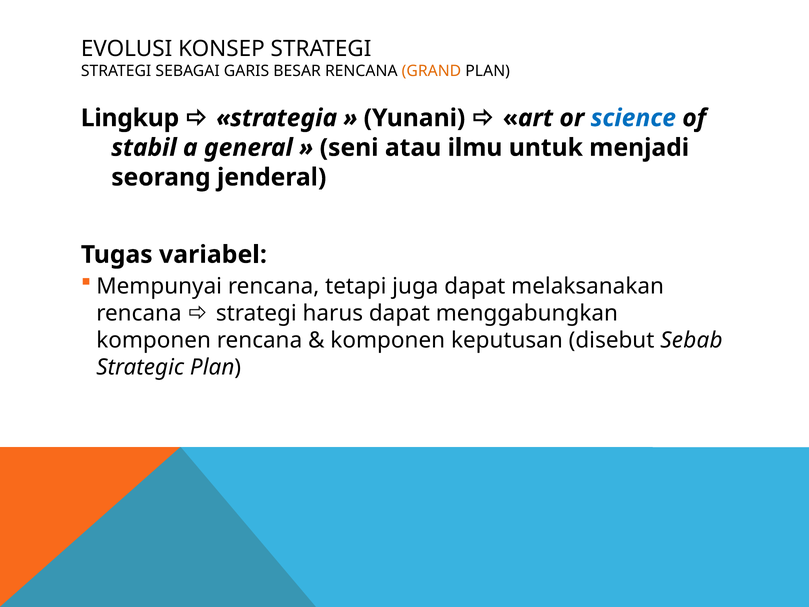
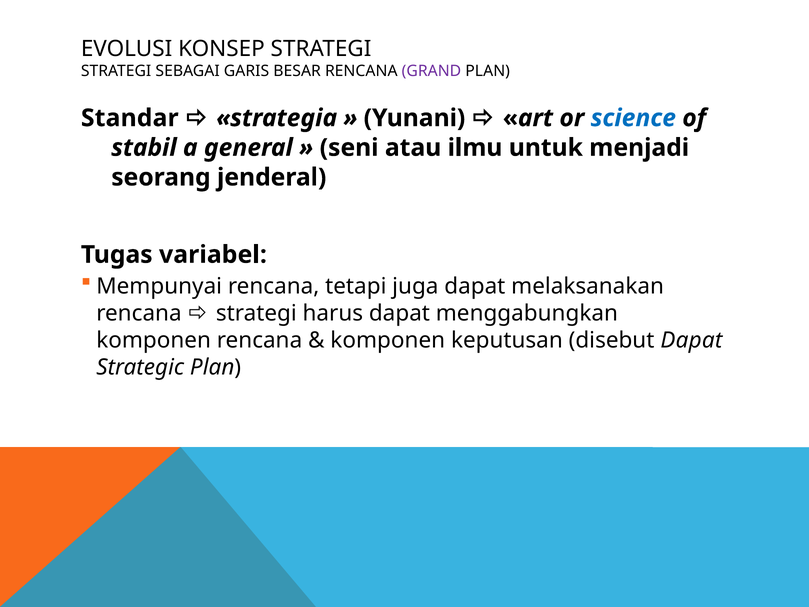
GRAND colour: orange -> purple (431, 71)
Lingkup: Lingkup -> Standar (130, 118)
disebut Sebab: Sebab -> Dapat (691, 340)
